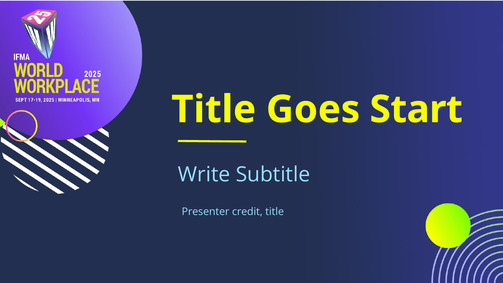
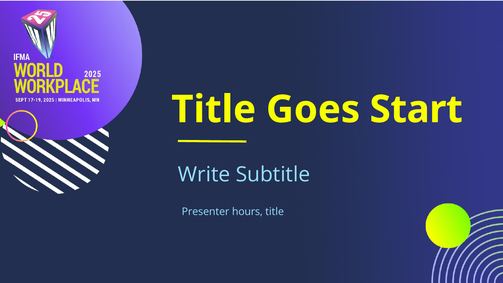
credit: credit -> hours (247, 212)
